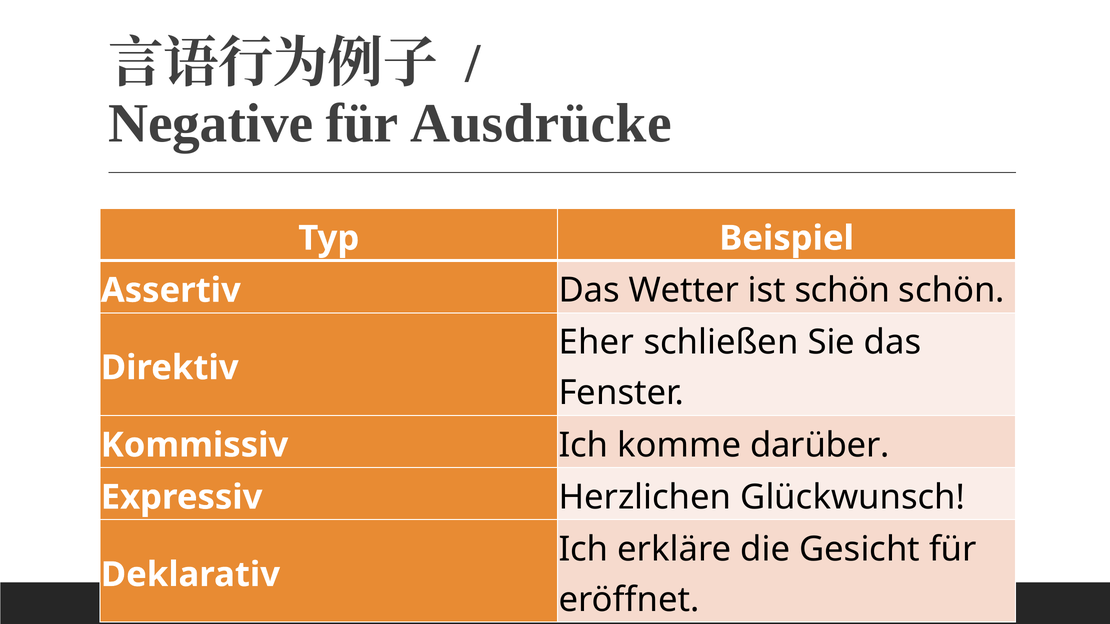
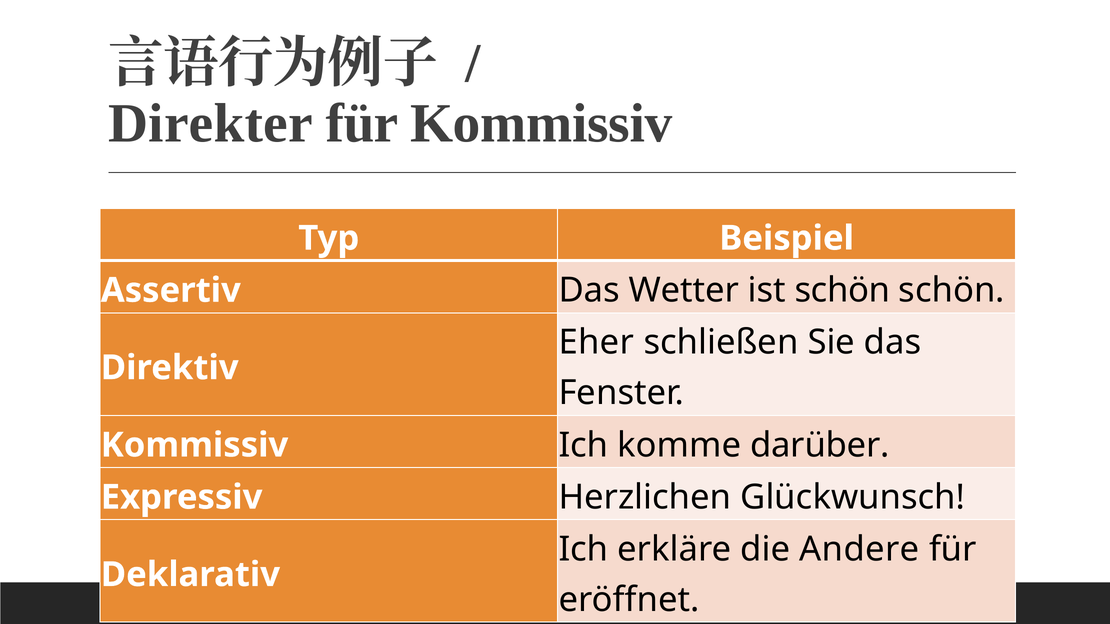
Negative: Negative -> Direkter (210, 124)
für Ausdrücke: Ausdrücke -> Kommissiv (541, 124)
Gesicht: Gesicht -> Andere (859, 550)
